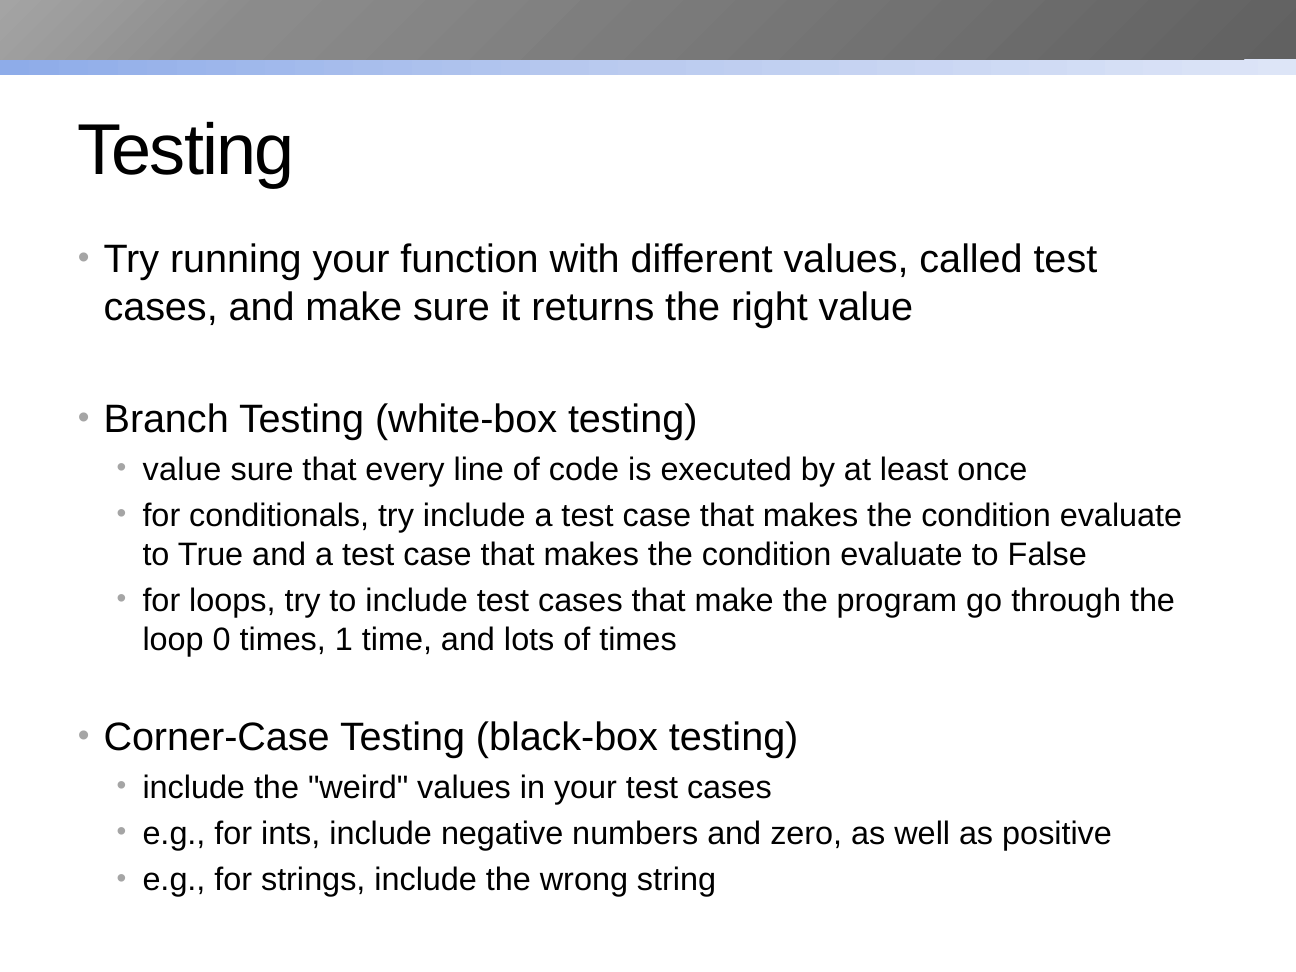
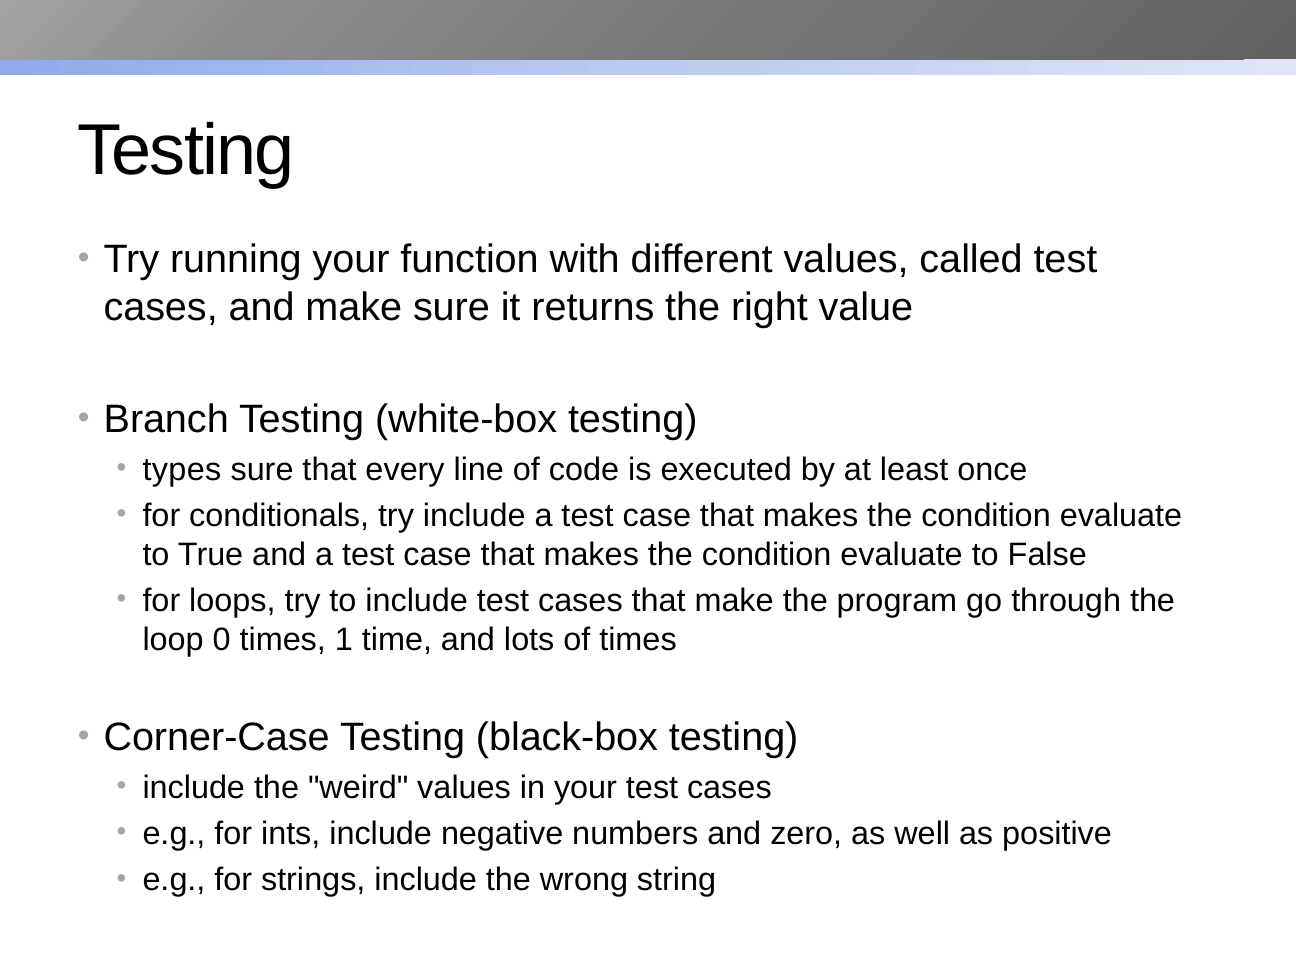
value: value -> types (182, 469)
